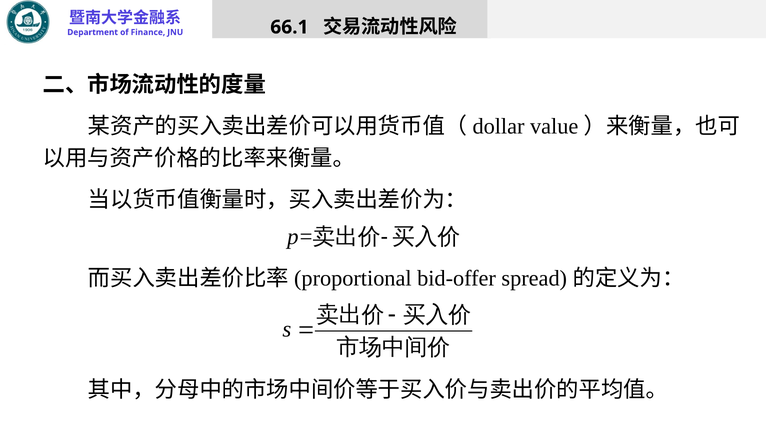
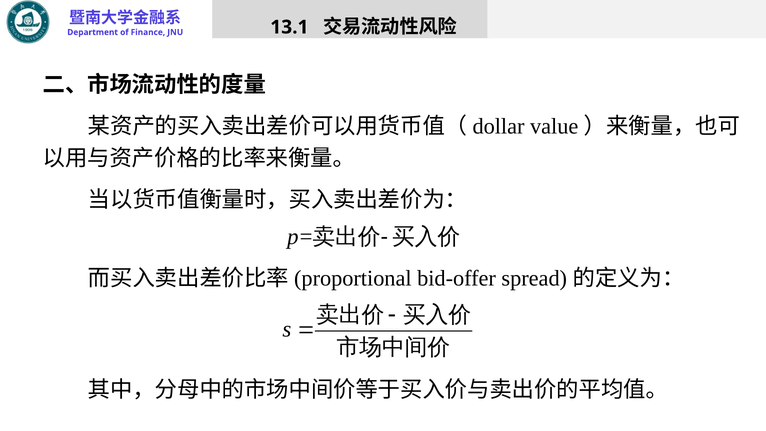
66.1: 66.1 -> 13.1 (289, 27)
